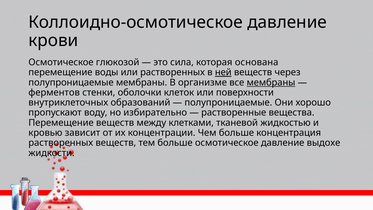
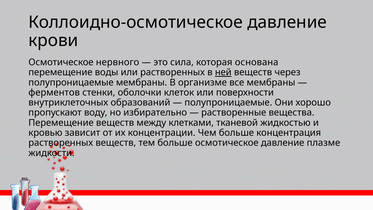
глюкозой: глюкозой -> нервного (118, 62)
мембраны underline: present -> none (271, 82)
выдохе: выдохе -> плазме (323, 143)
